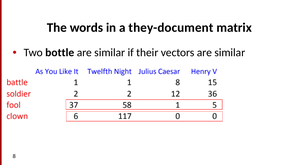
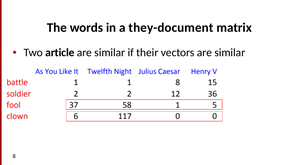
bottle: bottle -> article (60, 52)
